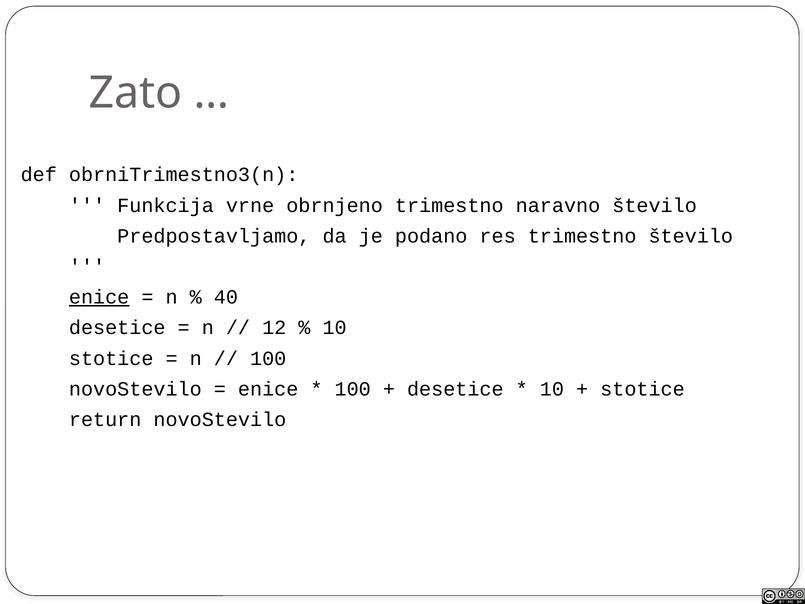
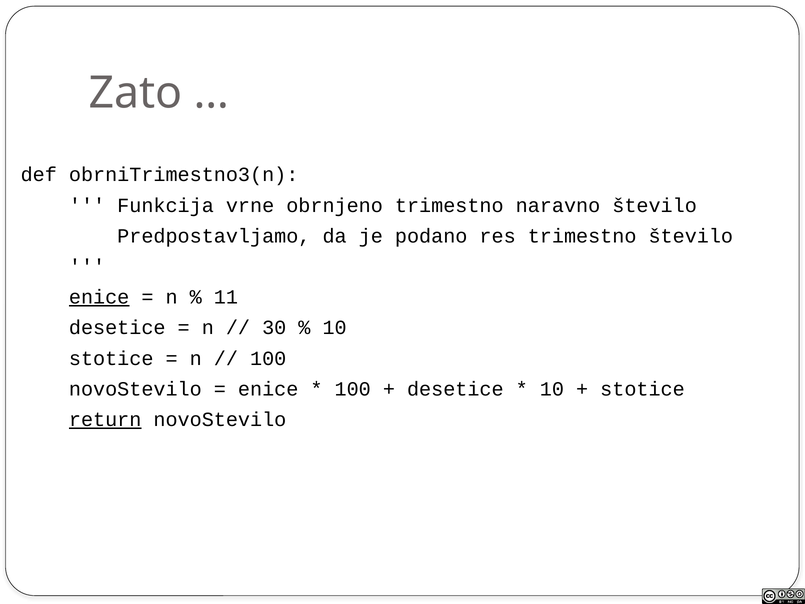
40: 40 -> 11 (226, 297)
12: 12 -> 30 (274, 328)
return underline: none -> present (105, 419)
